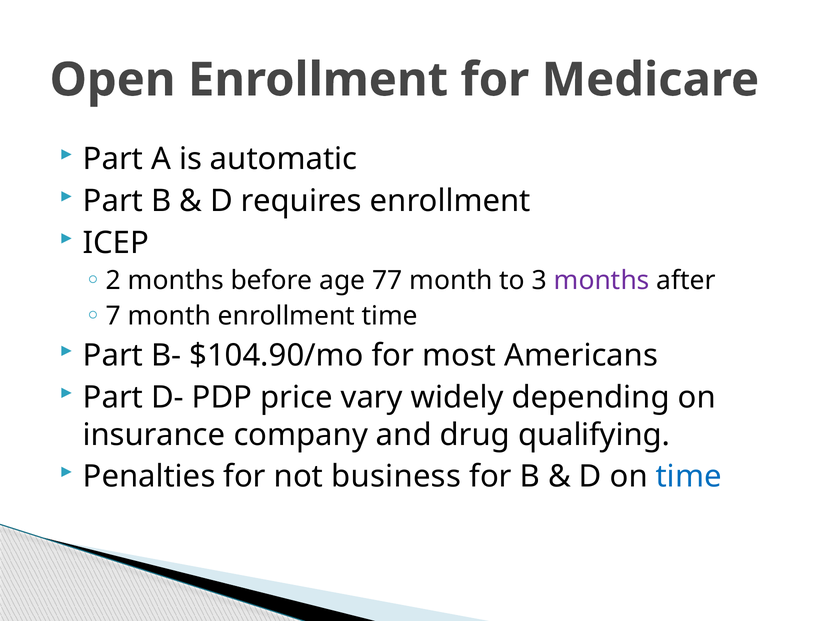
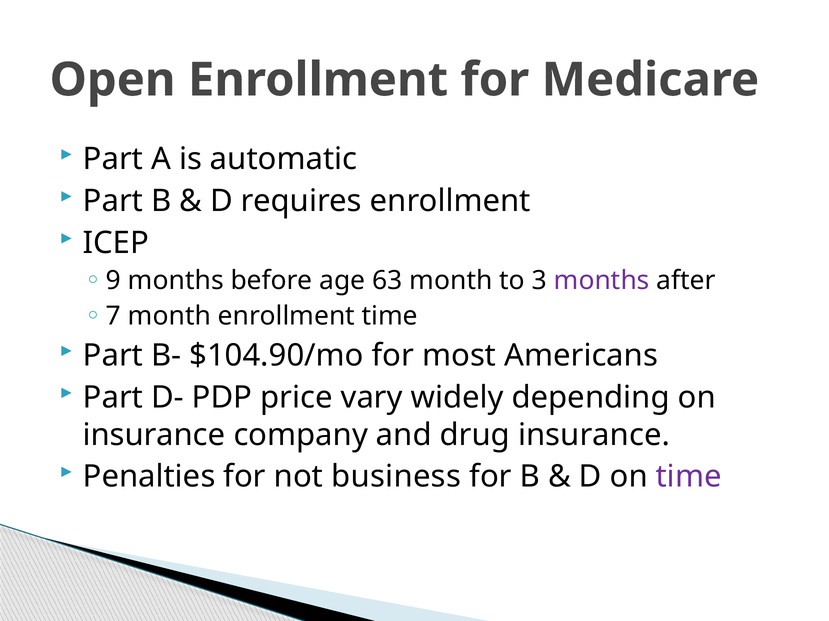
2: 2 -> 9 (114, 281)
77: 77 -> 63 (387, 281)
drug qualifying: qualifying -> insurance (594, 435)
time colour: blue -> purple (689, 477)
